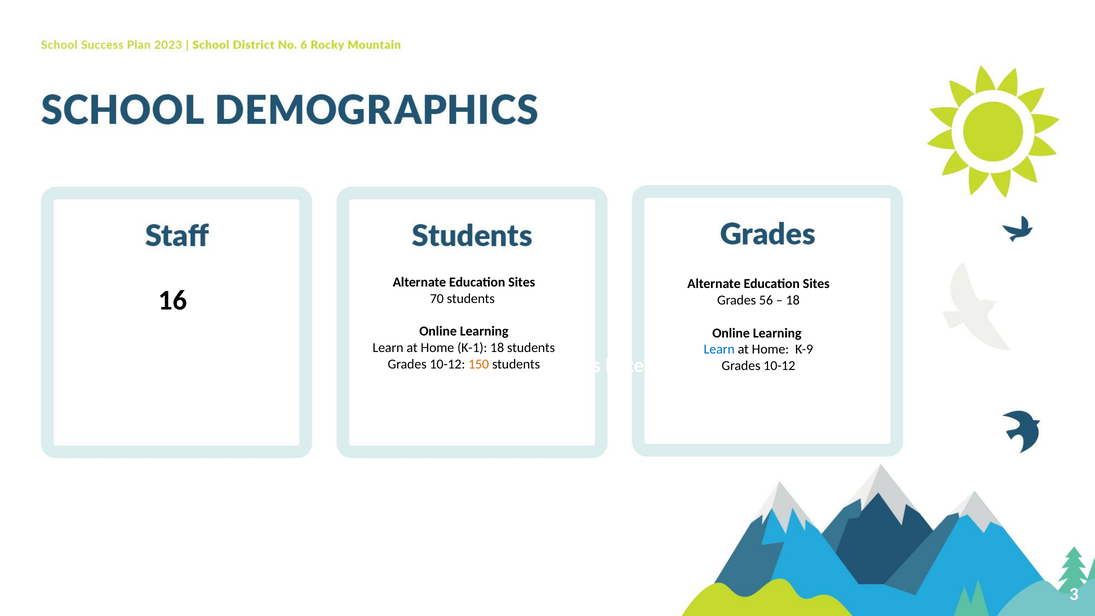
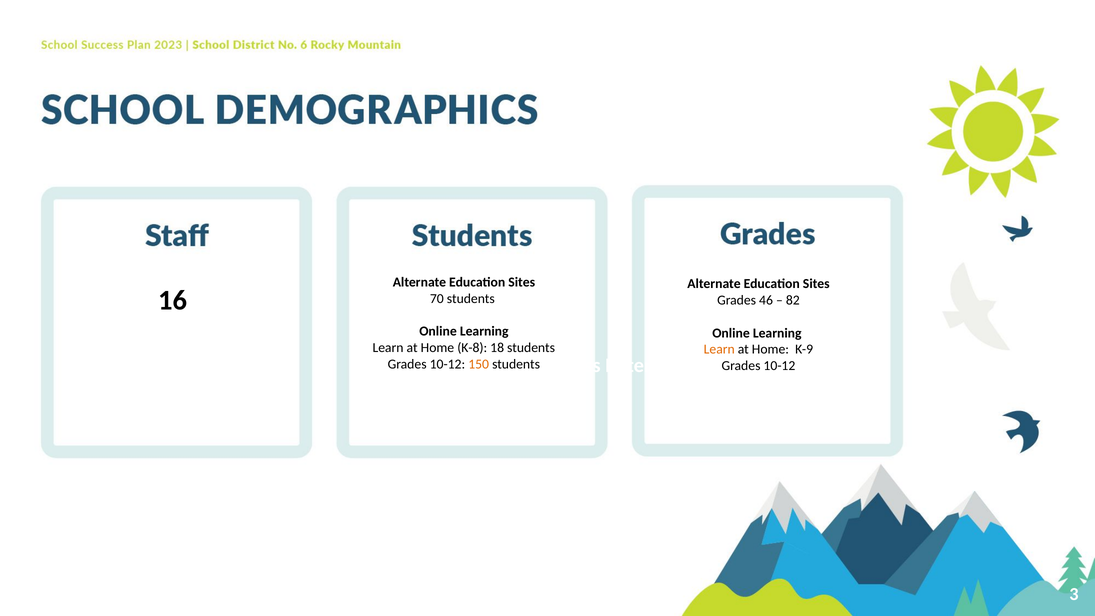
56: 56 -> 46 (766, 300)
18: 18 -> 82 (793, 300)
K-1: K-1 -> K-8 (472, 348)
Learn colour: blue -> orange (719, 349)
